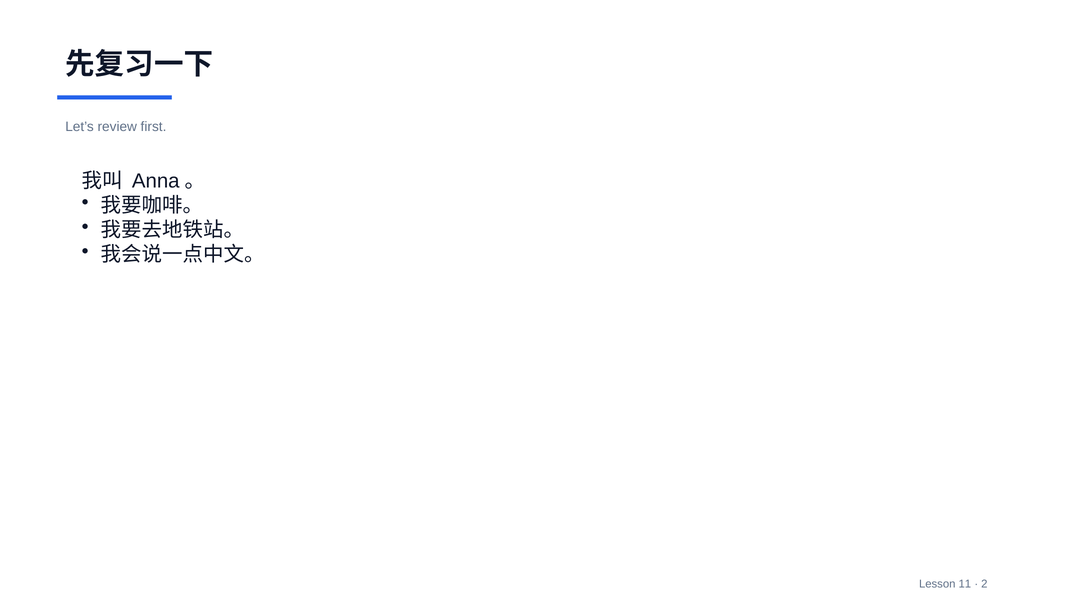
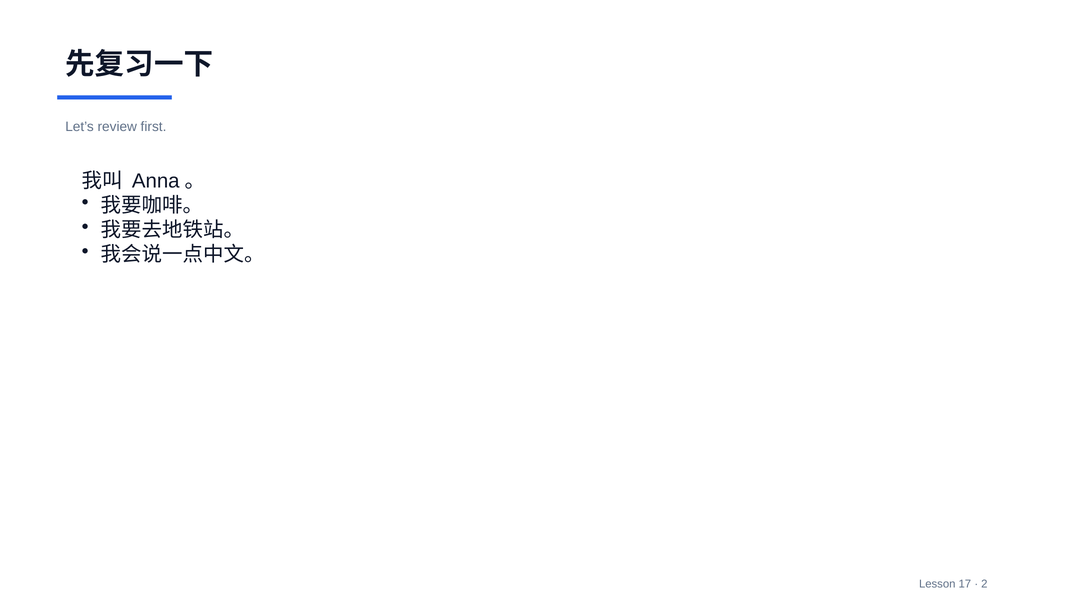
11: 11 -> 17 (965, 584)
